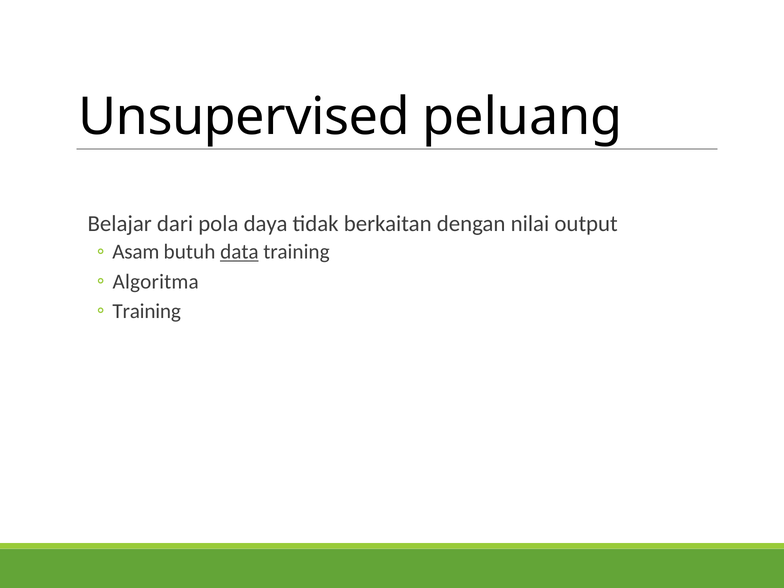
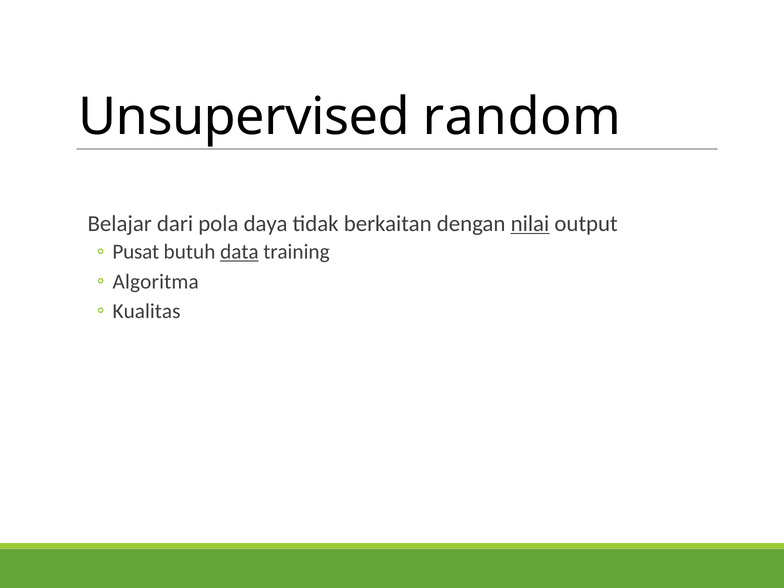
peluang: peluang -> random (522, 117)
nilai underline: none -> present (530, 224)
Asam: Asam -> Pusat (136, 252)
Training: Training -> Kualitas (147, 311)
